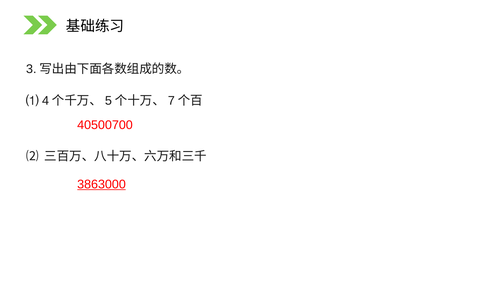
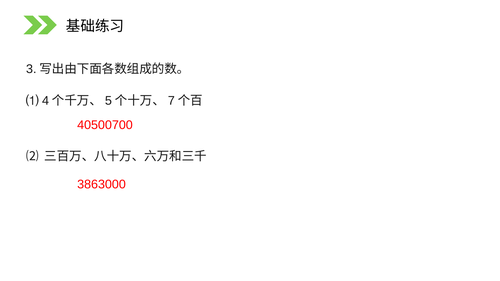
3863000 underline: present -> none (101, 185)
